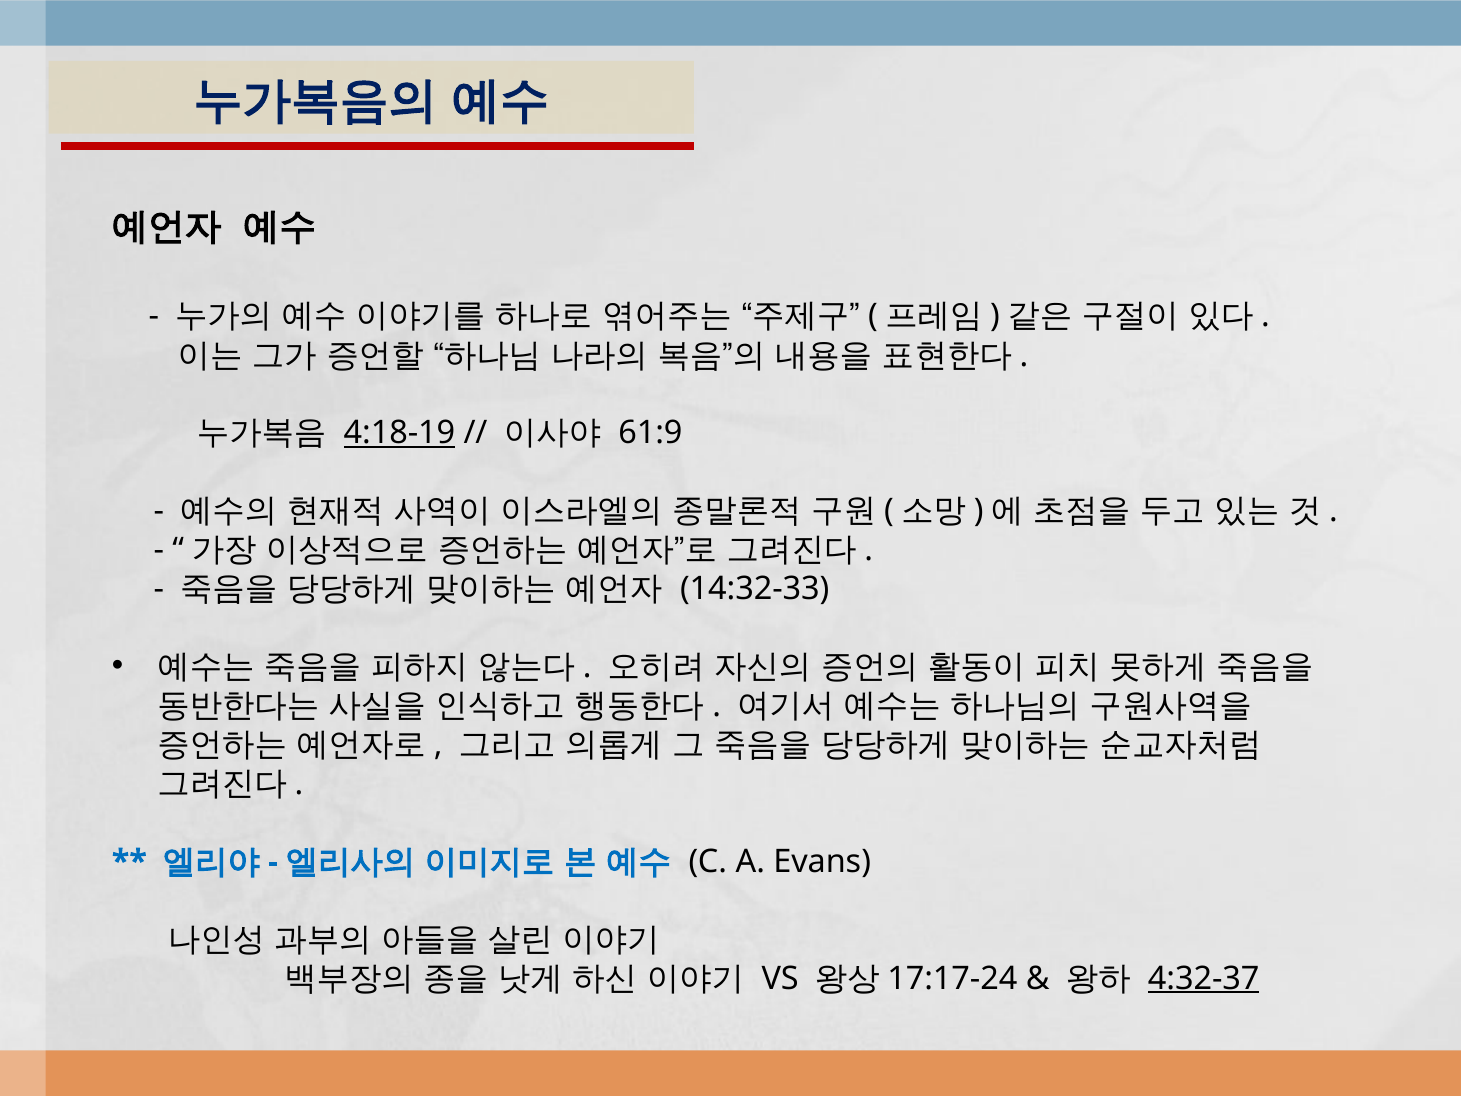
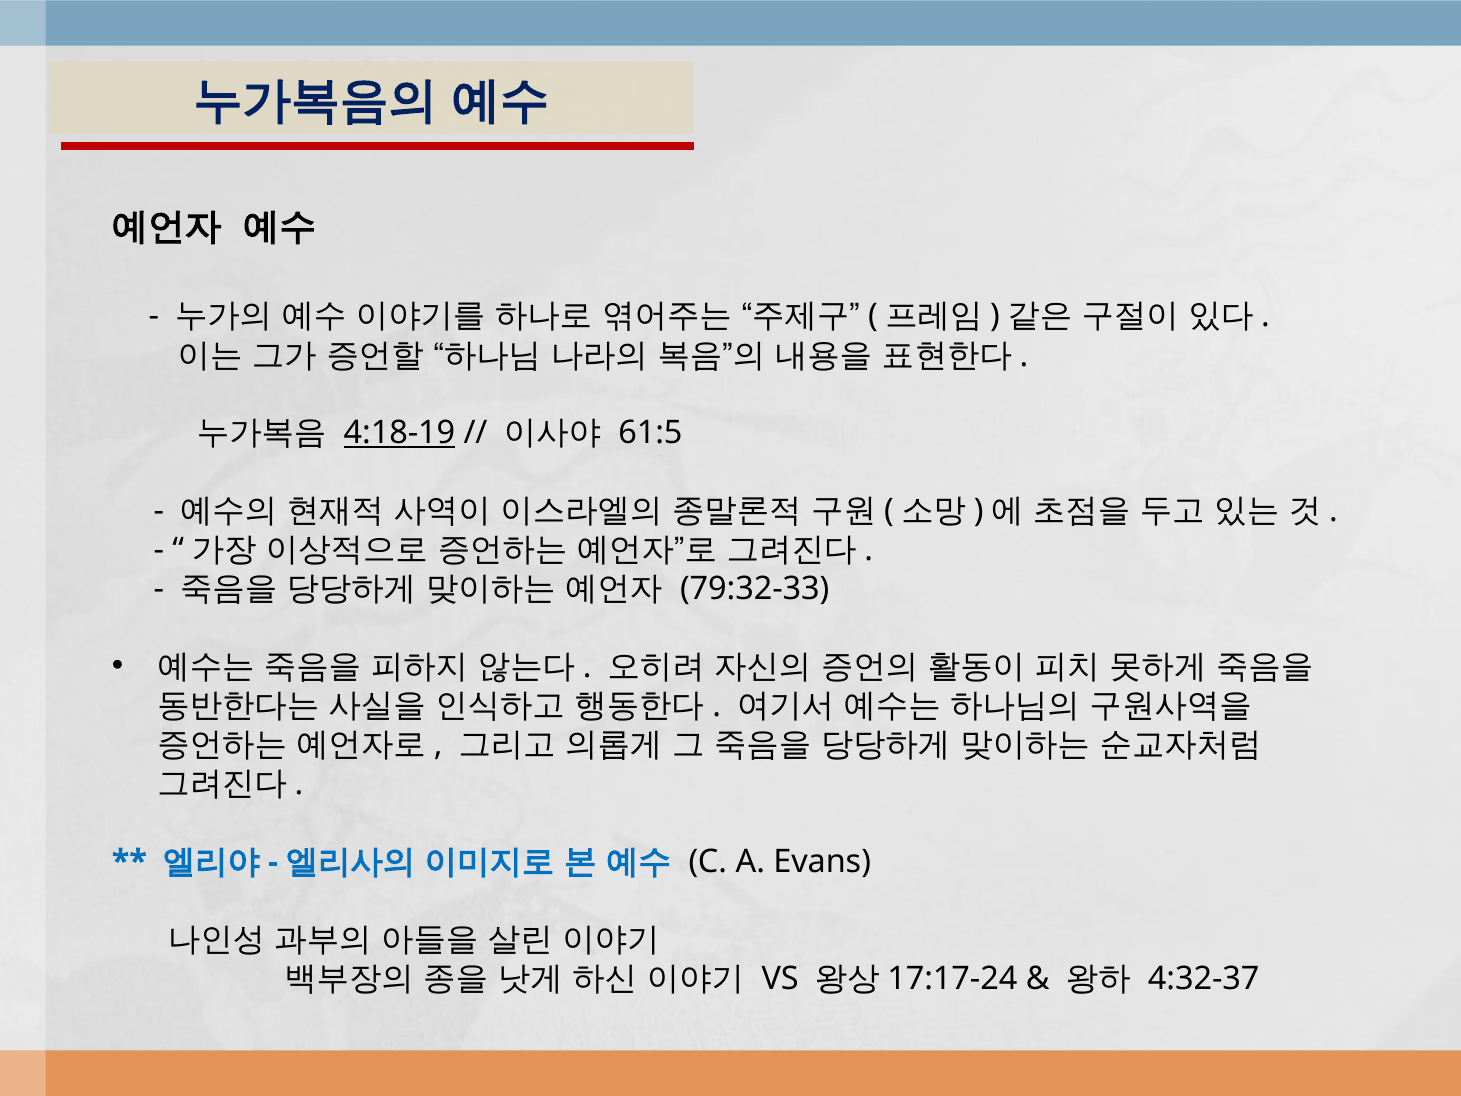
61:9: 61:9 -> 61:5 (650, 433)
14:32-33: 14:32-33 -> 79:32-33 (755, 589)
4:32-37 underline: present -> none (1204, 978)
